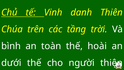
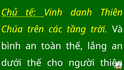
hoài: hoài -> lắng (97, 46)
